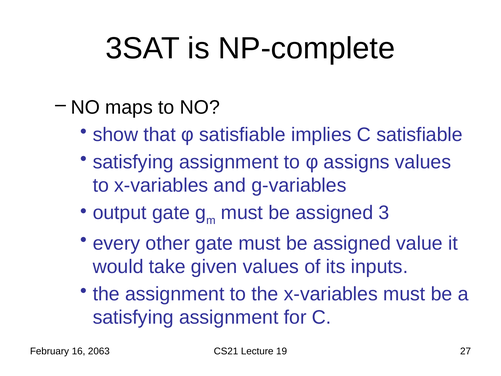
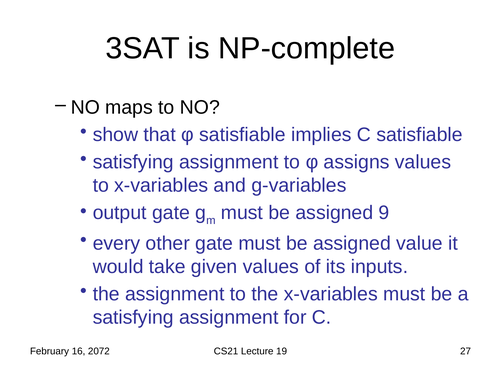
3: 3 -> 9 (384, 213)
2063: 2063 -> 2072 (99, 351)
